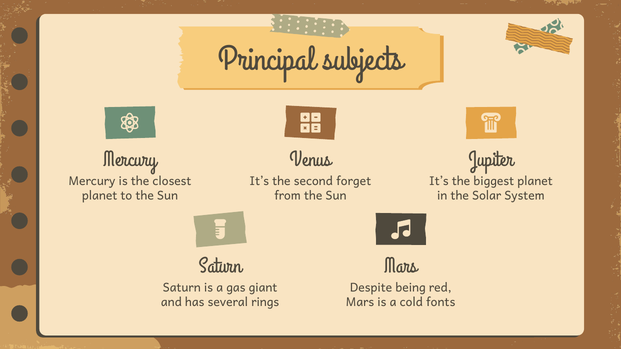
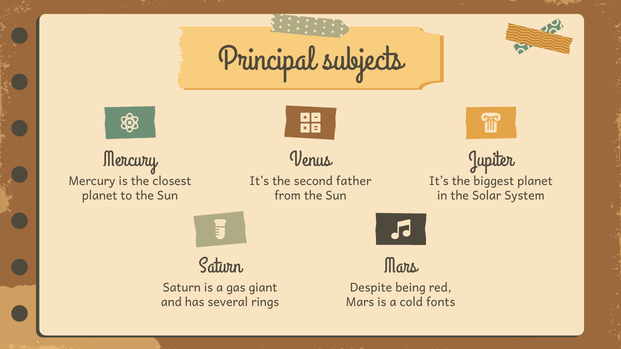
forget: forget -> father (354, 181)
